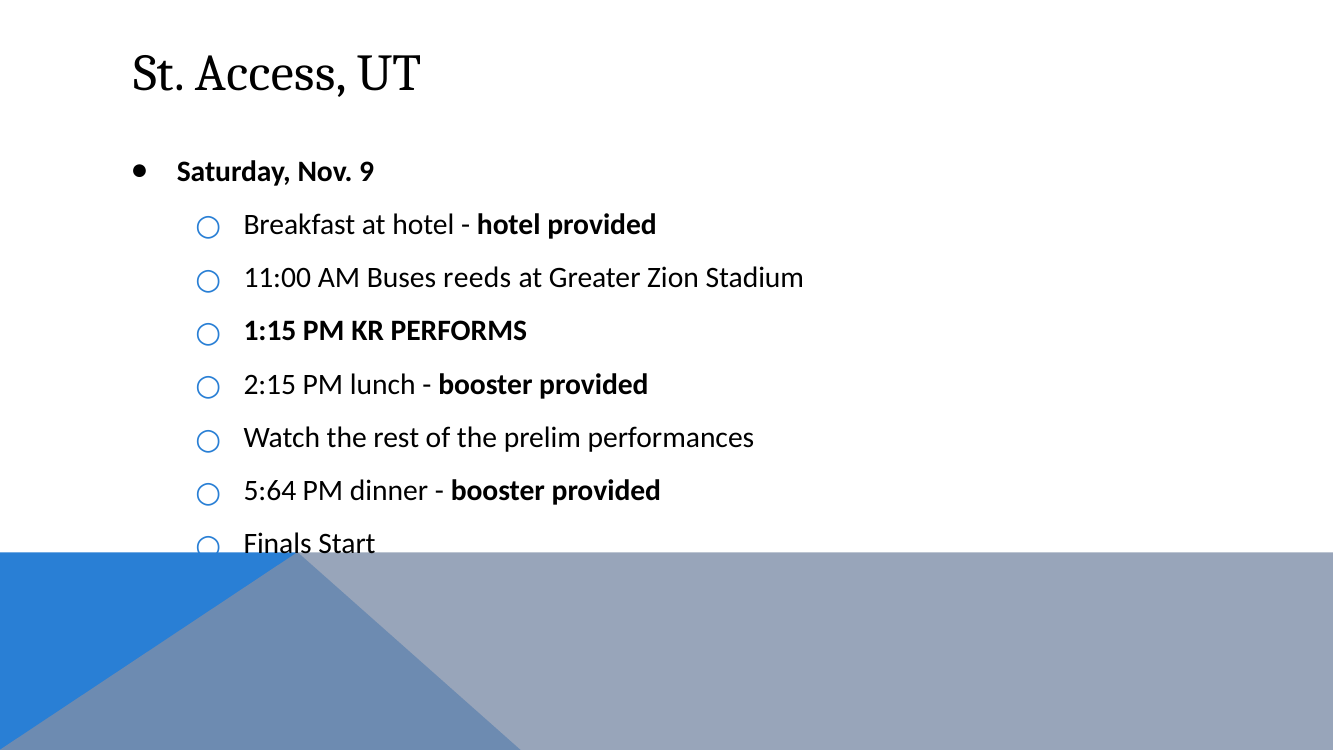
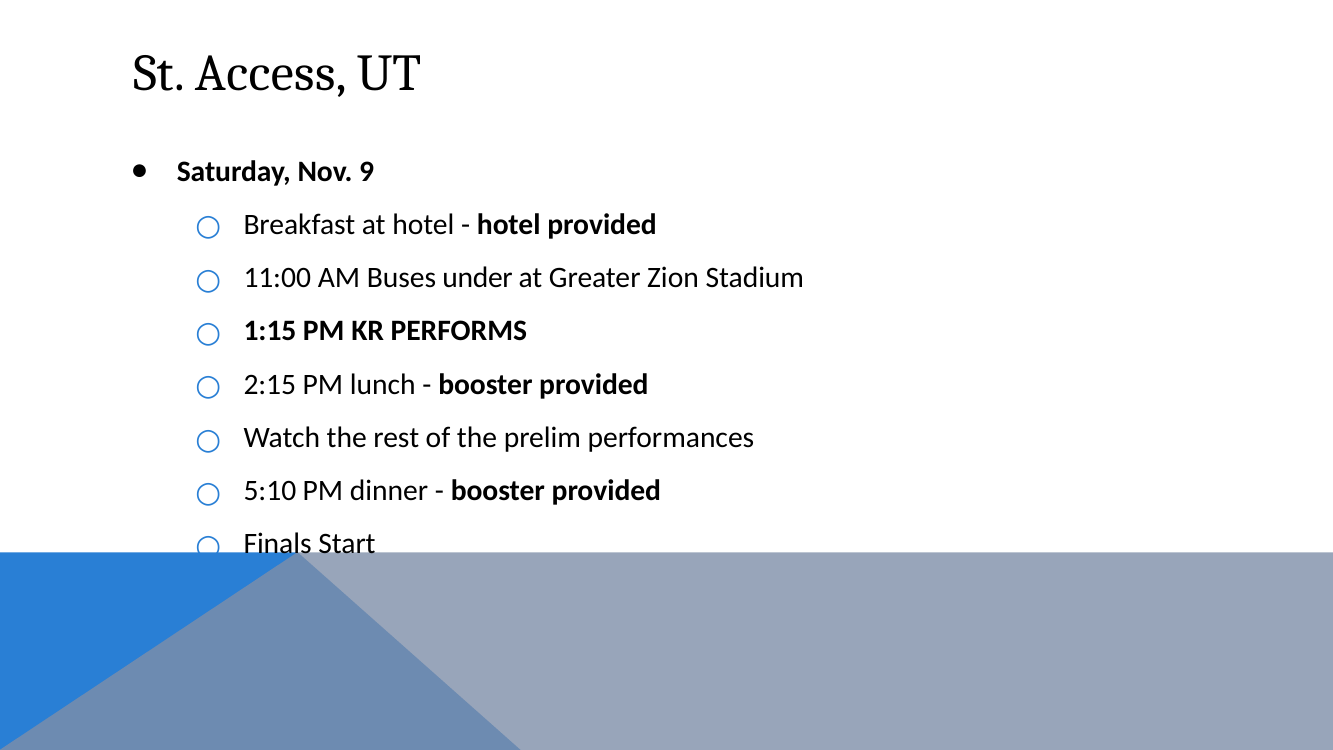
reeds: reeds -> under (477, 278)
5:64: 5:64 -> 5:10 (270, 491)
